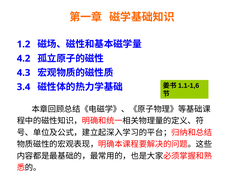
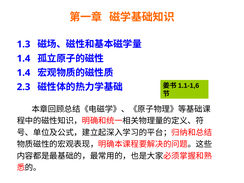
1.2: 1.2 -> 1.3 (24, 44)
4.2: 4.2 -> 1.4 (24, 58)
4.3: 4.3 -> 1.4 (24, 73)
3.4: 3.4 -> 2.3 (24, 87)
